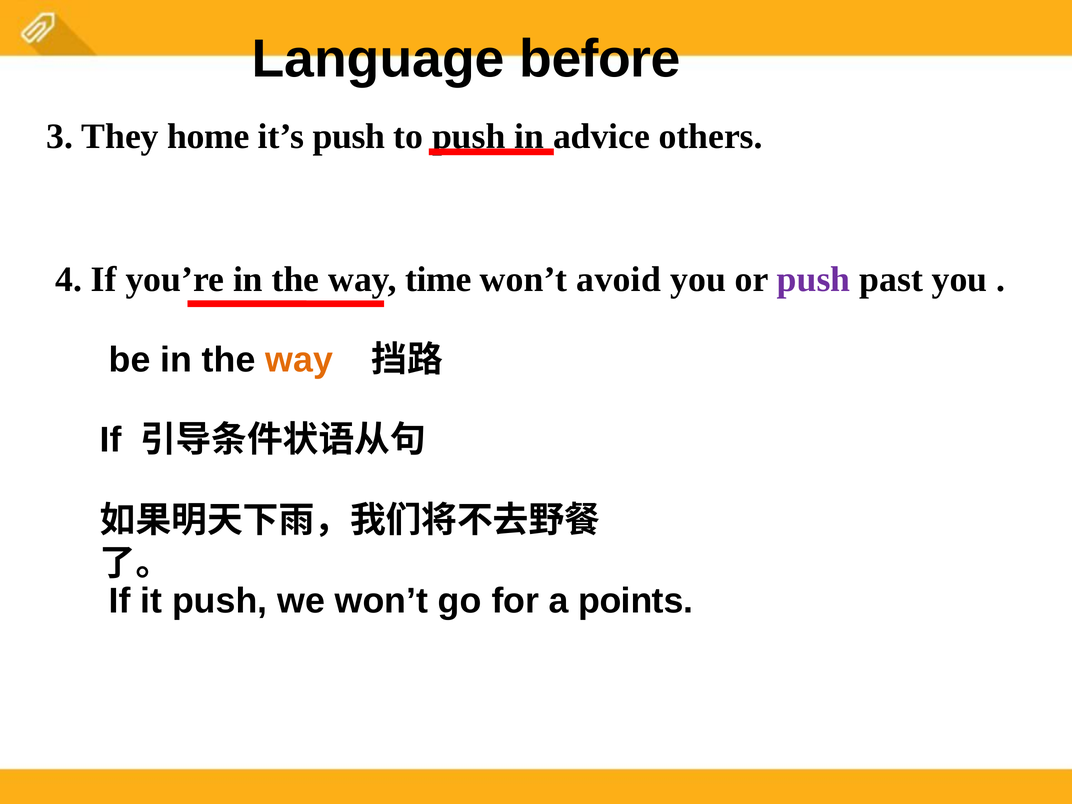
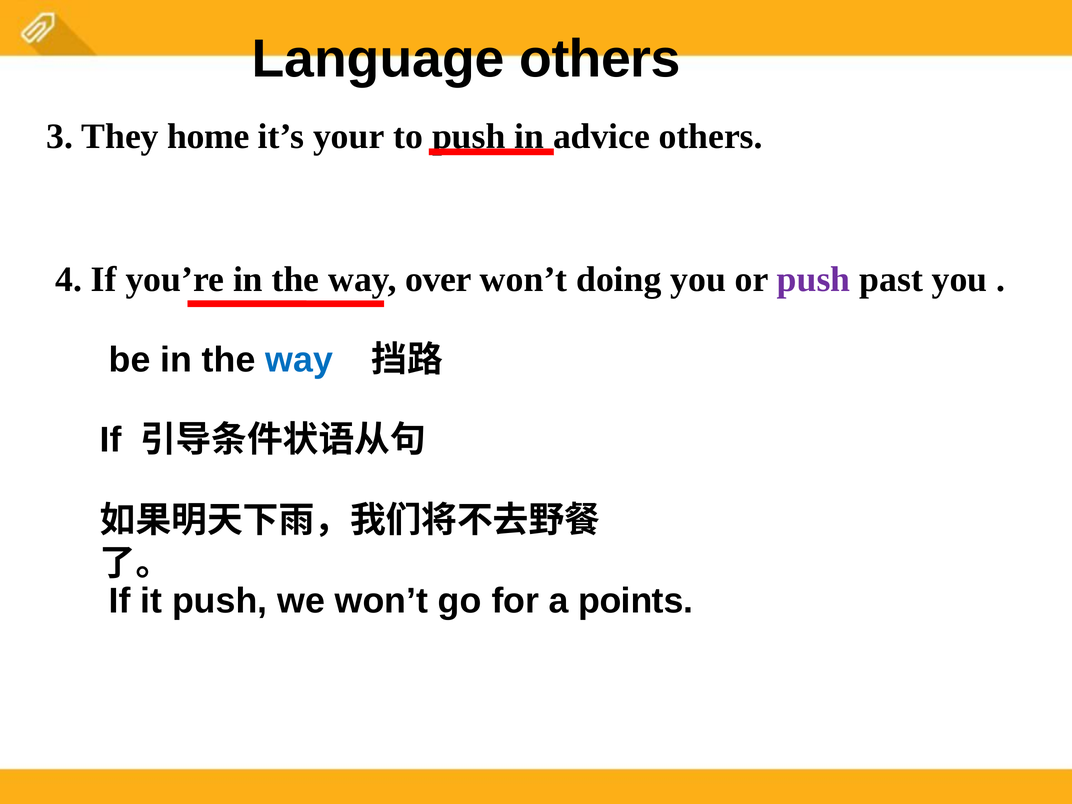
Language before: before -> others (600, 59)
it’s push: push -> your (349, 136)
time: time -> over (438, 279)
avoid: avoid -> doing (619, 279)
way colour: orange -> blue (299, 360)
